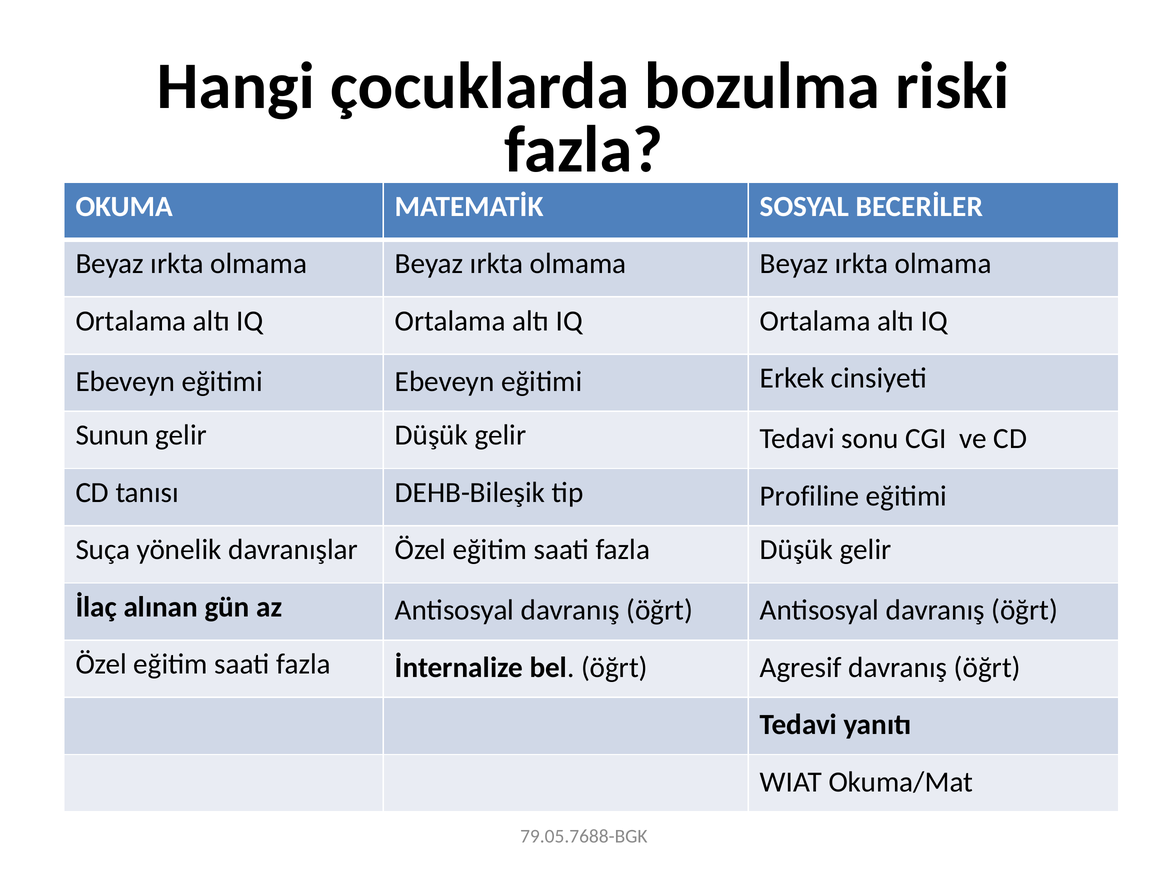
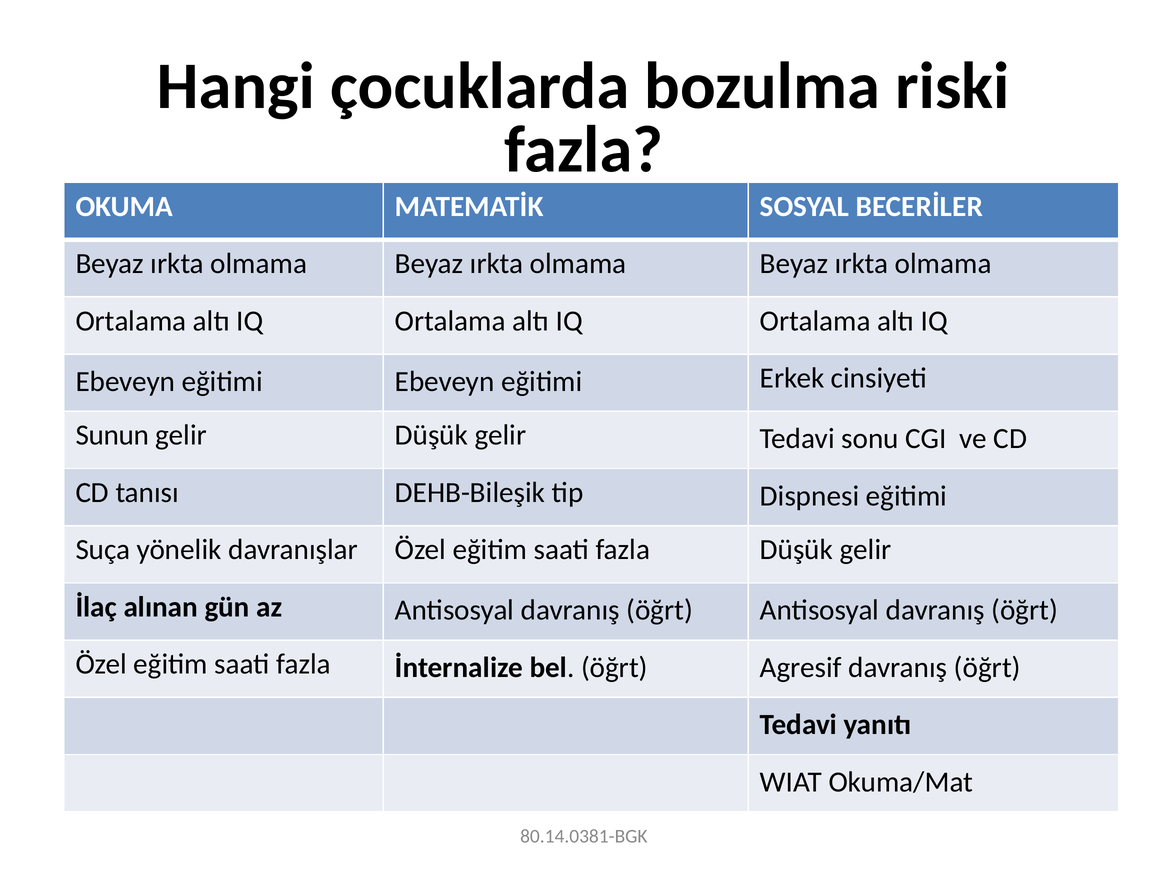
Profiline: Profiline -> Dispnesi (810, 496)
79.05.7688-BGK: 79.05.7688-BGK -> 80.14.0381-BGK (584, 836)
